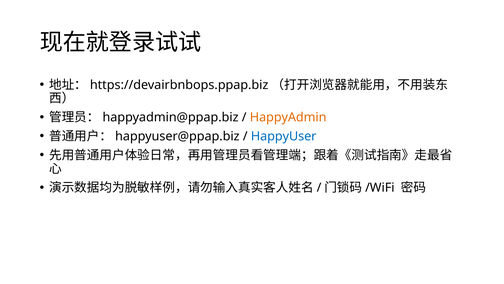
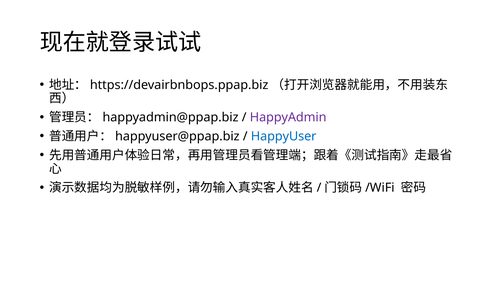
HappyAdmin colour: orange -> purple (288, 117)
